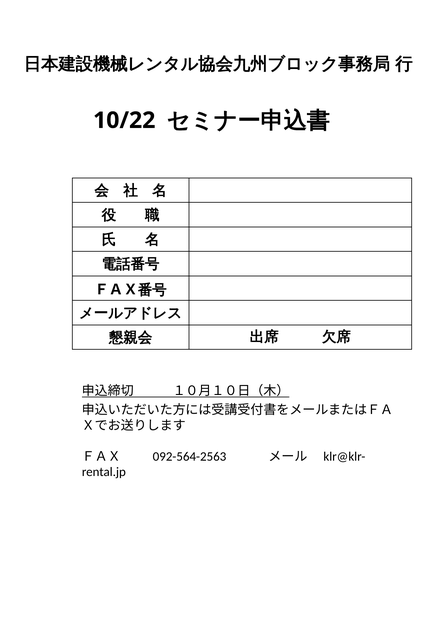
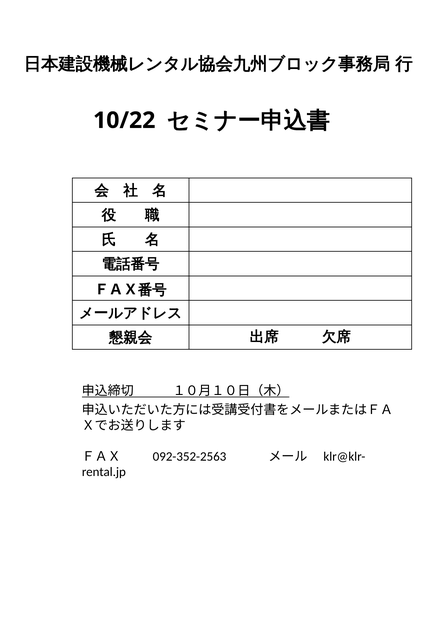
092-564-2563: 092-564-2563 -> 092-352-2563 (190, 457)
